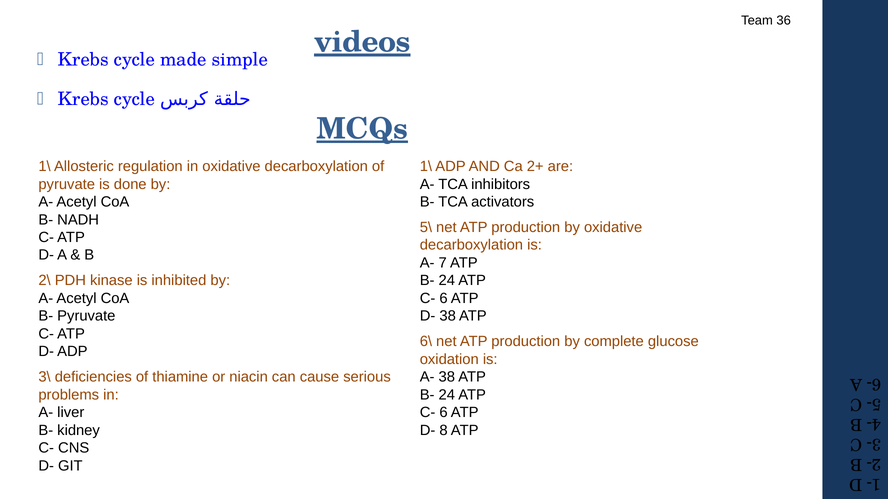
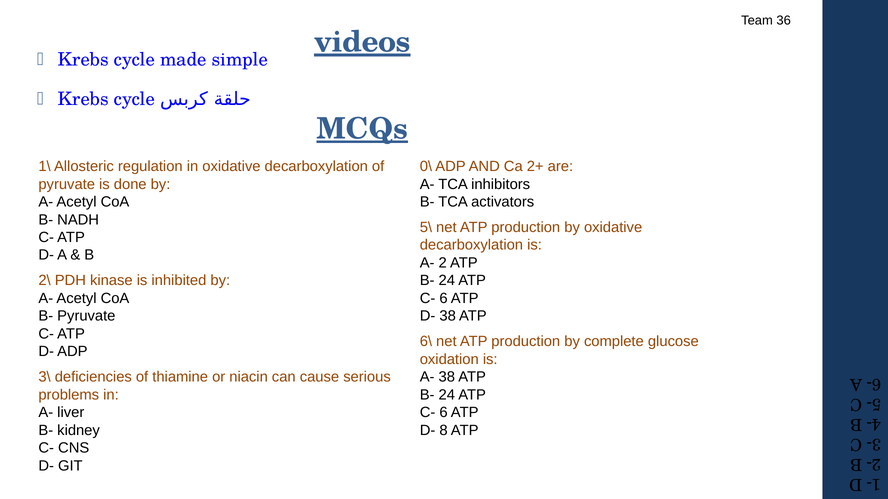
1\: 1\ -> 0\ (426, 167)
A- 7: 7 -> 2 (443, 263)
